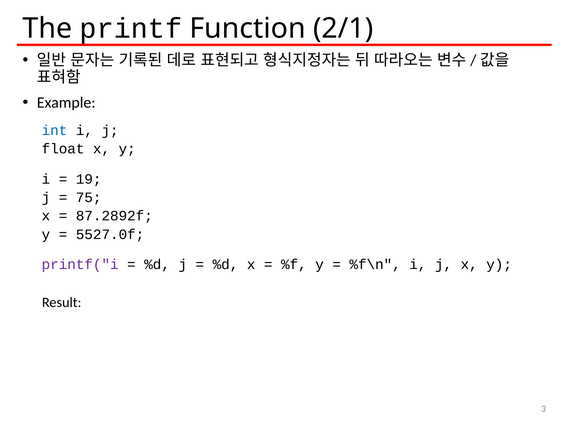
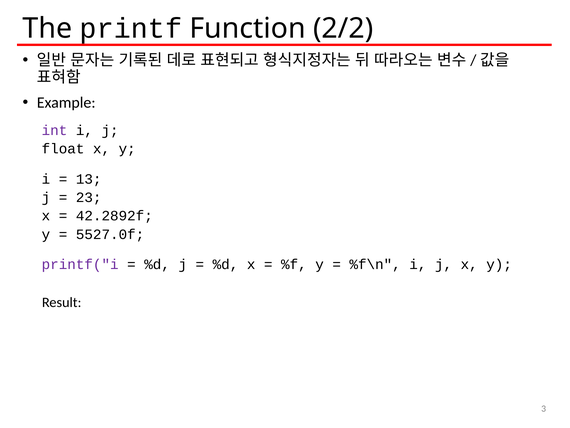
2/1: 2/1 -> 2/2 (343, 28)
int colour: blue -> purple (54, 130)
19: 19 -> 13 (89, 179)
75: 75 -> 23 (89, 197)
87.2892f: 87.2892f -> 42.2892f (114, 216)
